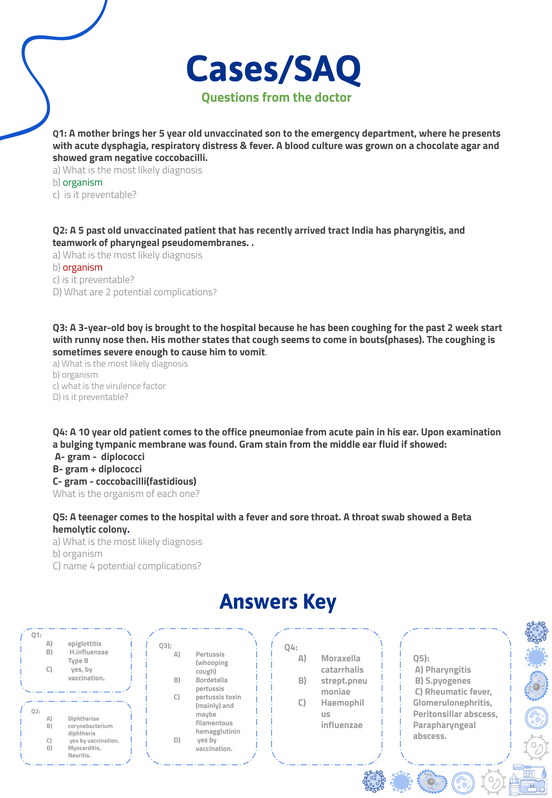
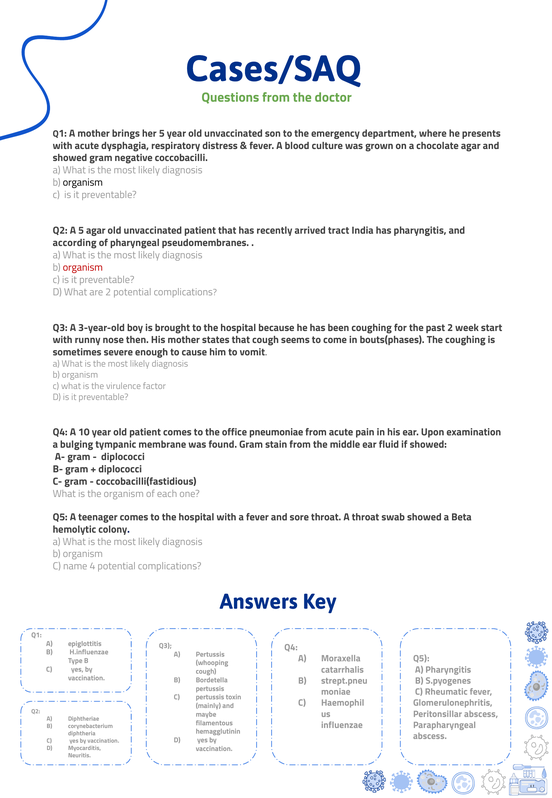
organism colour: green -> black (83, 182)
5 past: past -> agar (96, 230)
teamwork: teamwork -> according (75, 243)
